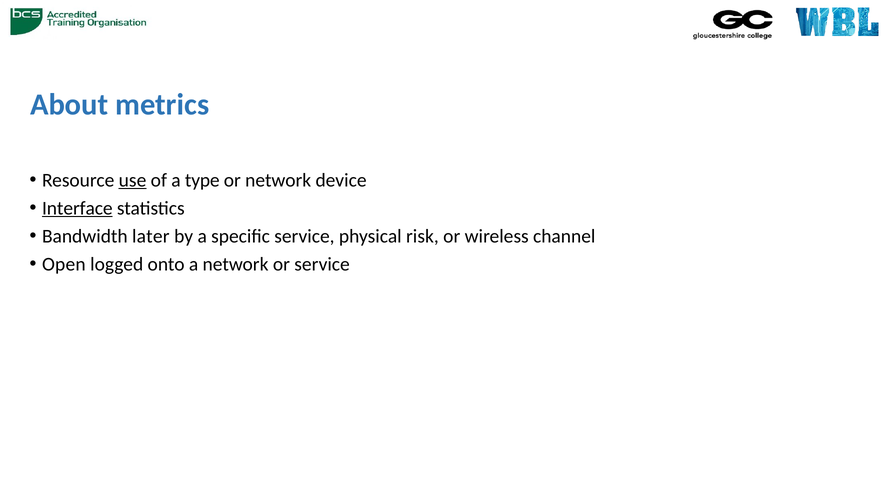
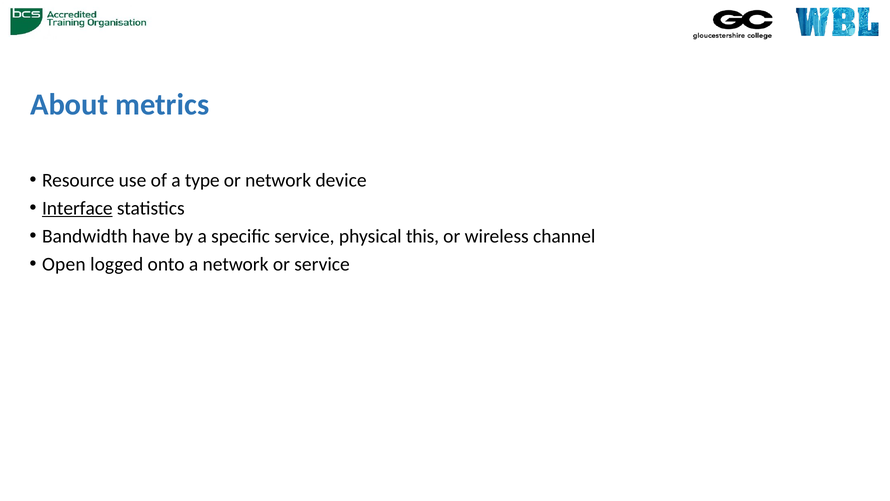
use underline: present -> none (133, 180)
later: later -> have (151, 236)
risk: risk -> this (423, 236)
